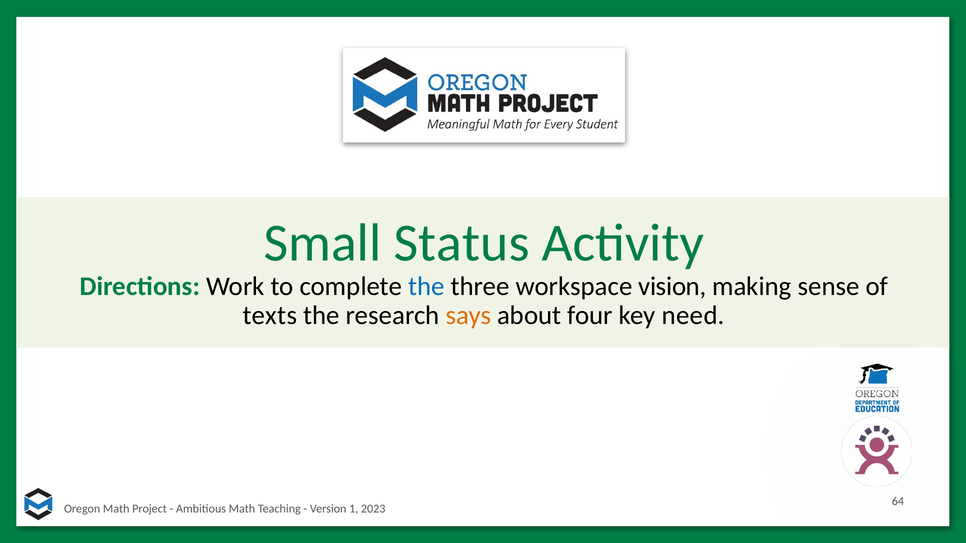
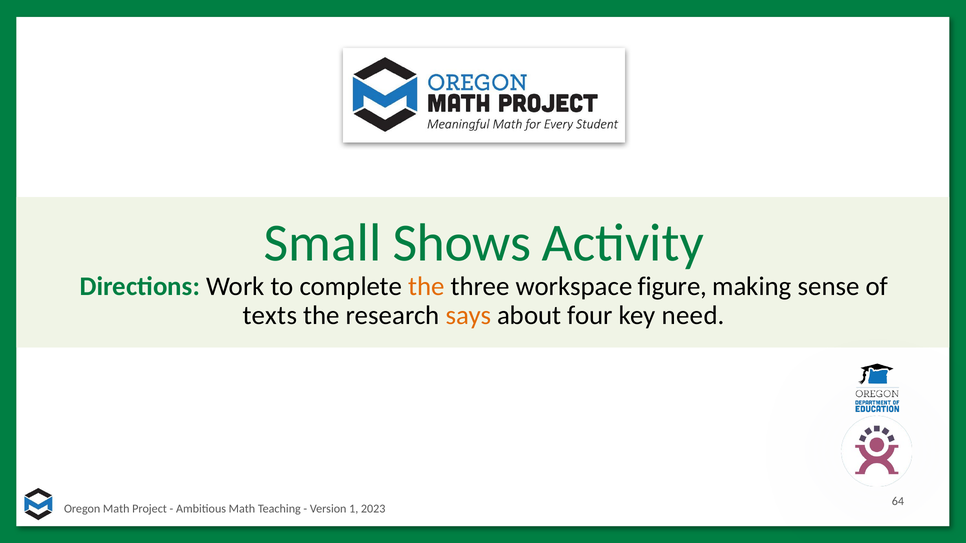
Status: Status -> Shows (462, 243)
the colour: blue -> orange (426, 287)
vision: vision -> figure (672, 287)
